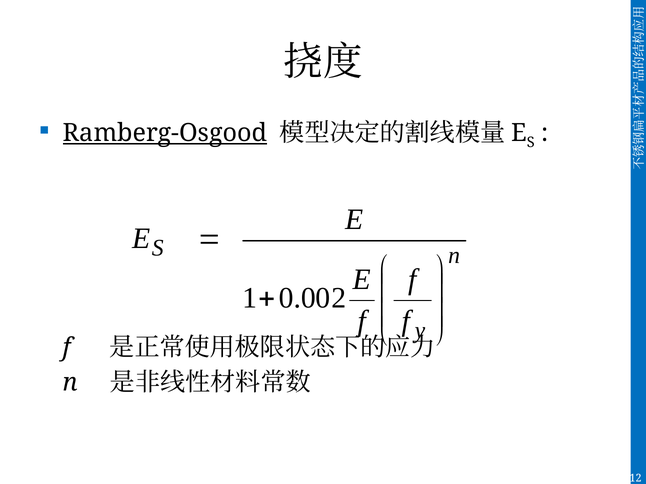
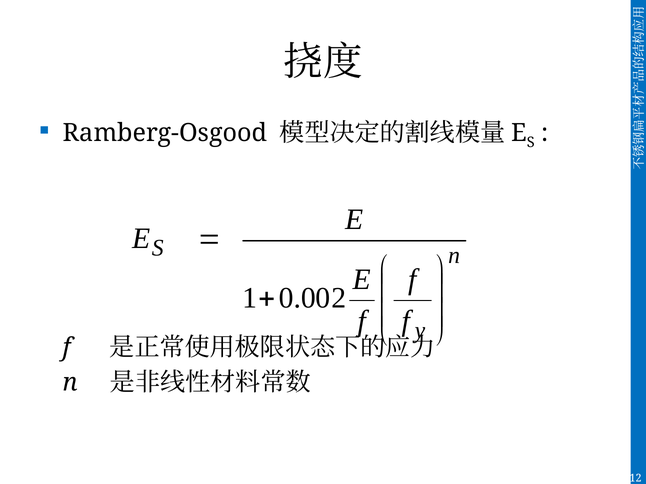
Ramberg-Osgood underline: present -> none (165, 133)
